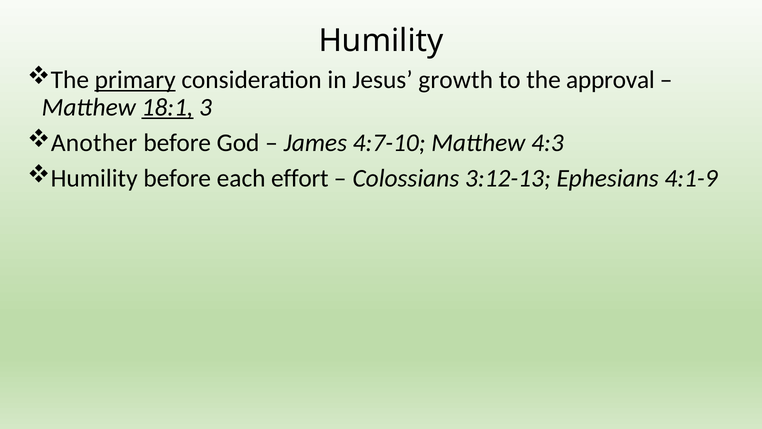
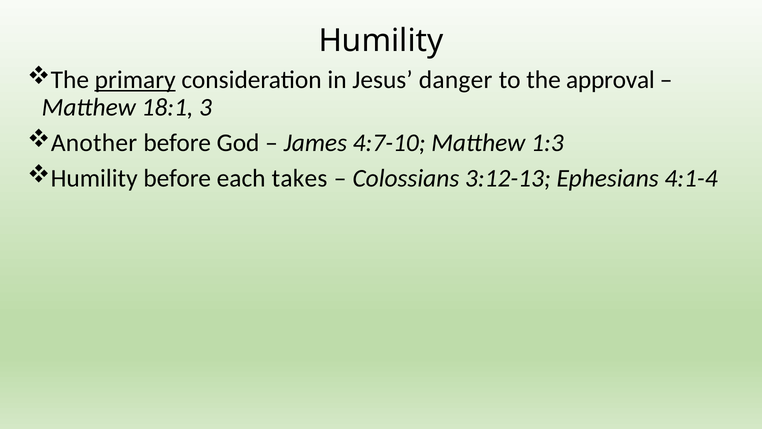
growth: growth -> danger (456, 80)
18:1 underline: present -> none (167, 107)
4:3: 4:3 -> 1:3 (547, 143)
effort: effort -> takes (300, 178)
4:1-9: 4:1-9 -> 4:1-4 (691, 178)
